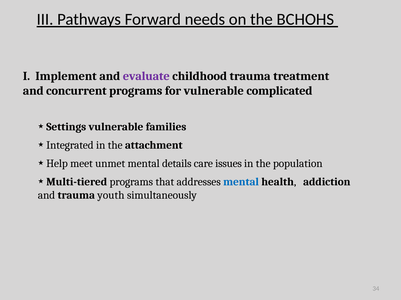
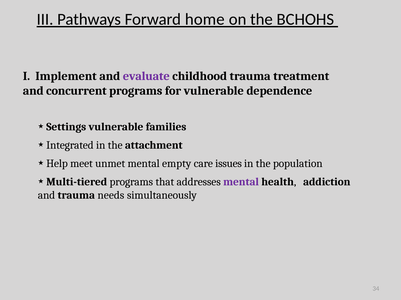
needs: needs -> home (205, 20)
complicated: complicated -> dependence (279, 91)
details: details -> empty (177, 164)
mental colour: blue -> purple (241, 182)
youth: youth -> needs (111, 196)
